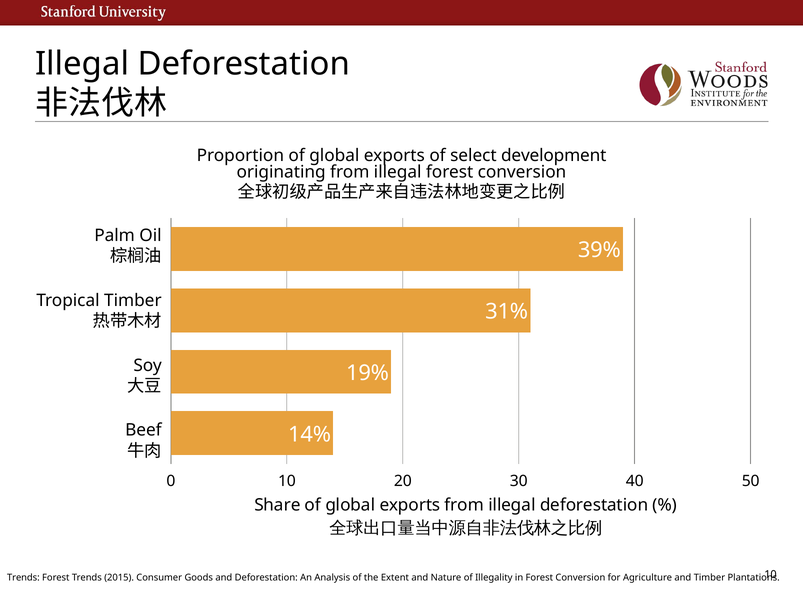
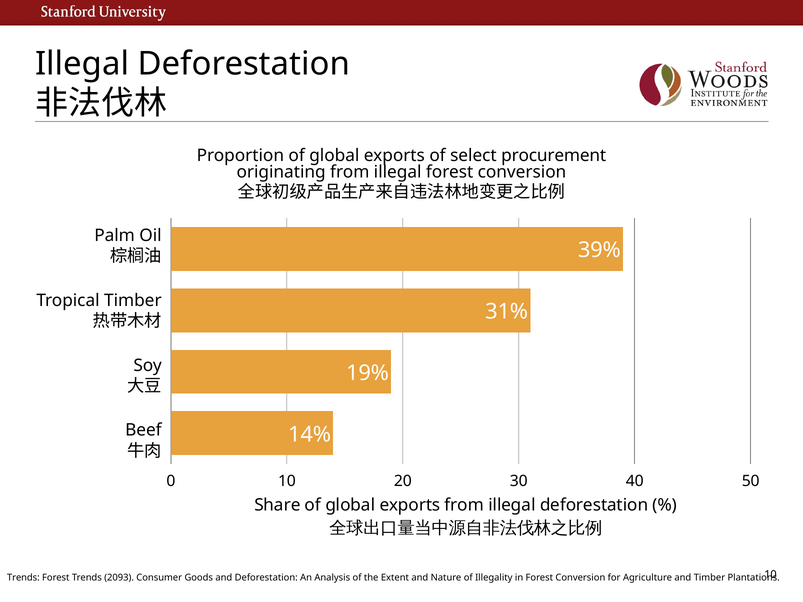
development: development -> procurement (554, 156)
2015: 2015 -> 2093 (119, 578)
